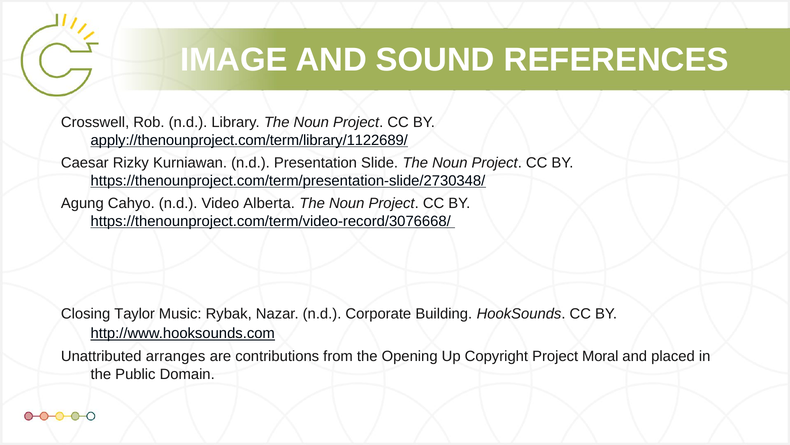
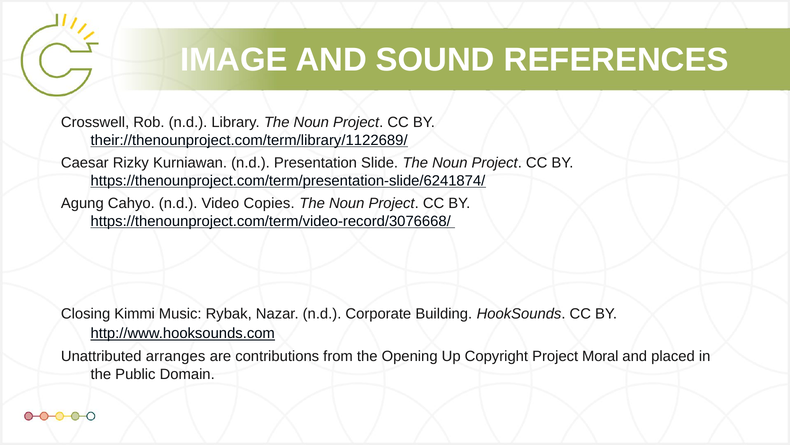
apply://thenounproject.com/term/library/1122689/: apply://thenounproject.com/term/library/1122689/ -> their://thenounproject.com/term/library/1122689/ (249, 140)
https://thenounproject.com/term/presentation-slide/2730348/: https://thenounproject.com/term/presentation-slide/2730348/ -> https://thenounproject.com/term/presentation-slide/6241874/ (288, 180)
Alberta: Alberta -> Copies (269, 203)
Taylor: Taylor -> Kimmi (135, 314)
